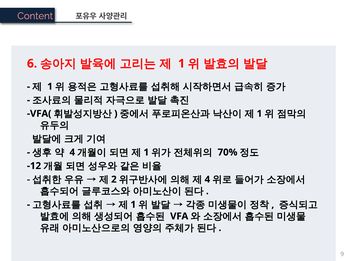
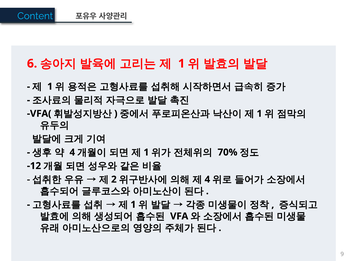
Content colour: pink -> light blue (35, 16)
